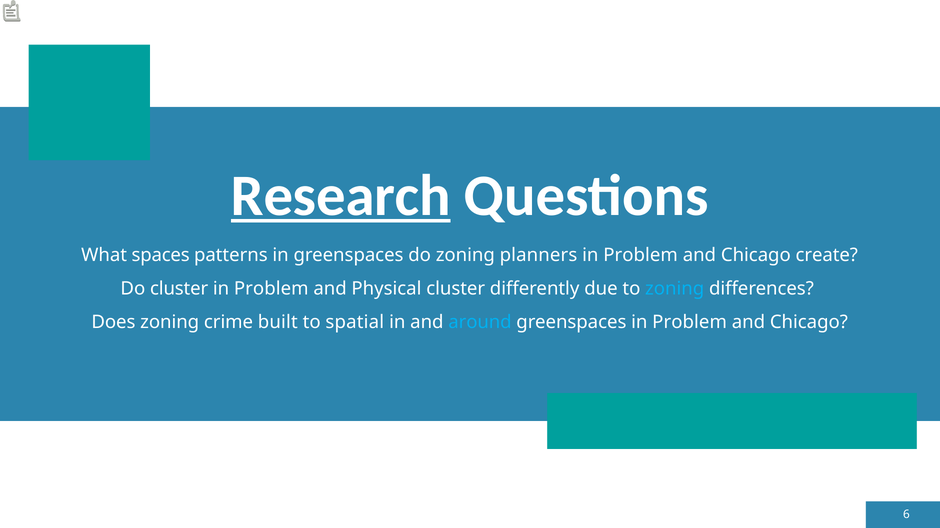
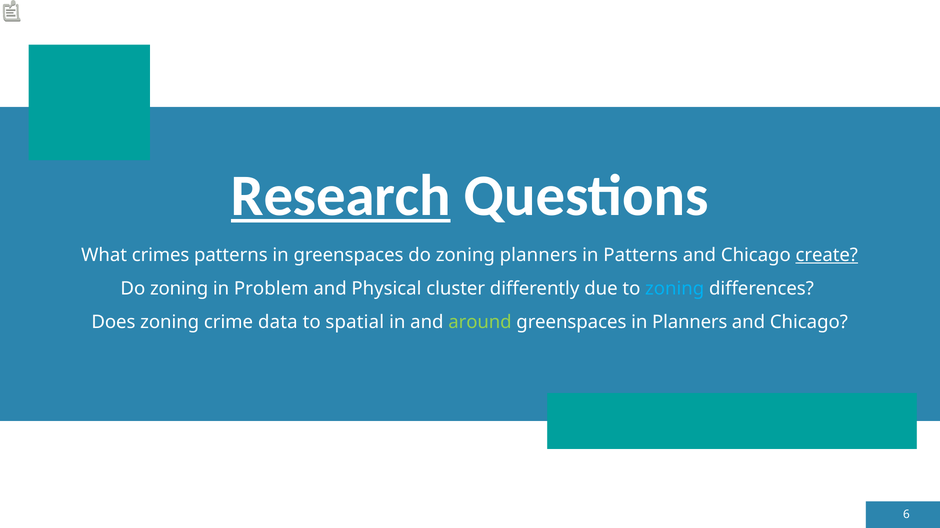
spaces: spaces -> crimes (161, 255)
Problem: Problem -> Patterns (641, 255)
create underline: none -> present (827, 255)
cluster: cluster -> zoning (179, 289)
built: built -> data (278, 322)
around colour: light blue -> light green (480, 322)
greenspaces in Problem: Problem -> Planners (690, 322)
